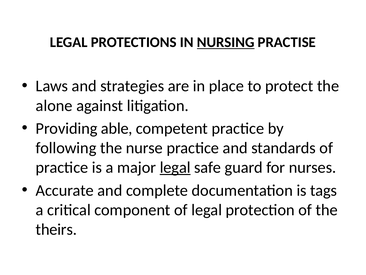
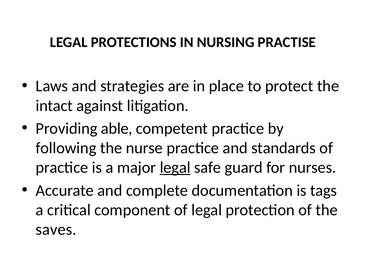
NURSING underline: present -> none (226, 42)
alone: alone -> intact (54, 105)
theirs: theirs -> saves (56, 229)
